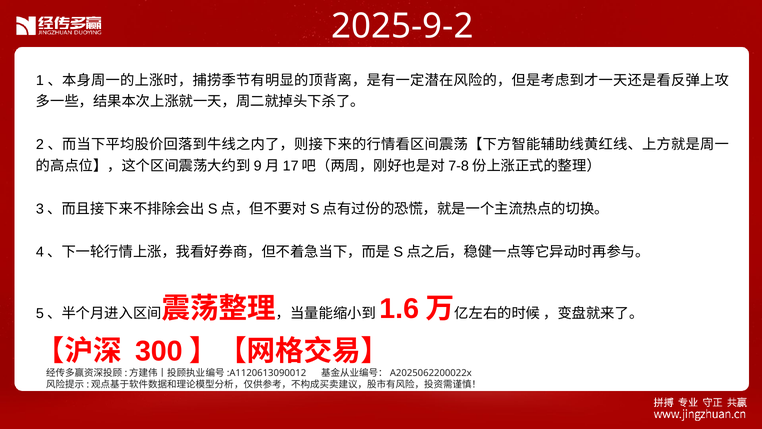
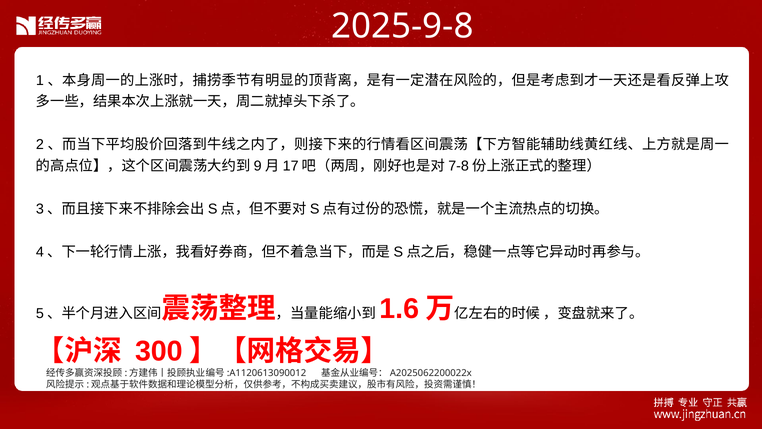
2025-9-2: 2025-9-2 -> 2025-9-8 (402, 26)
